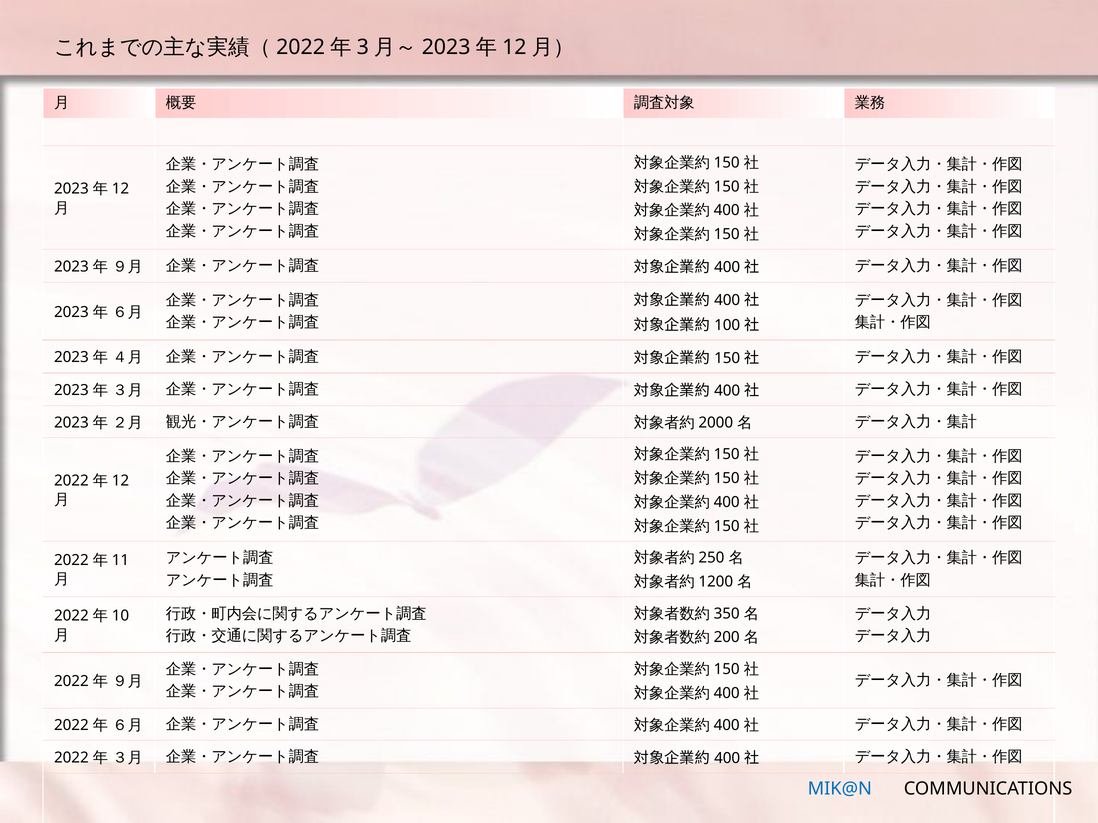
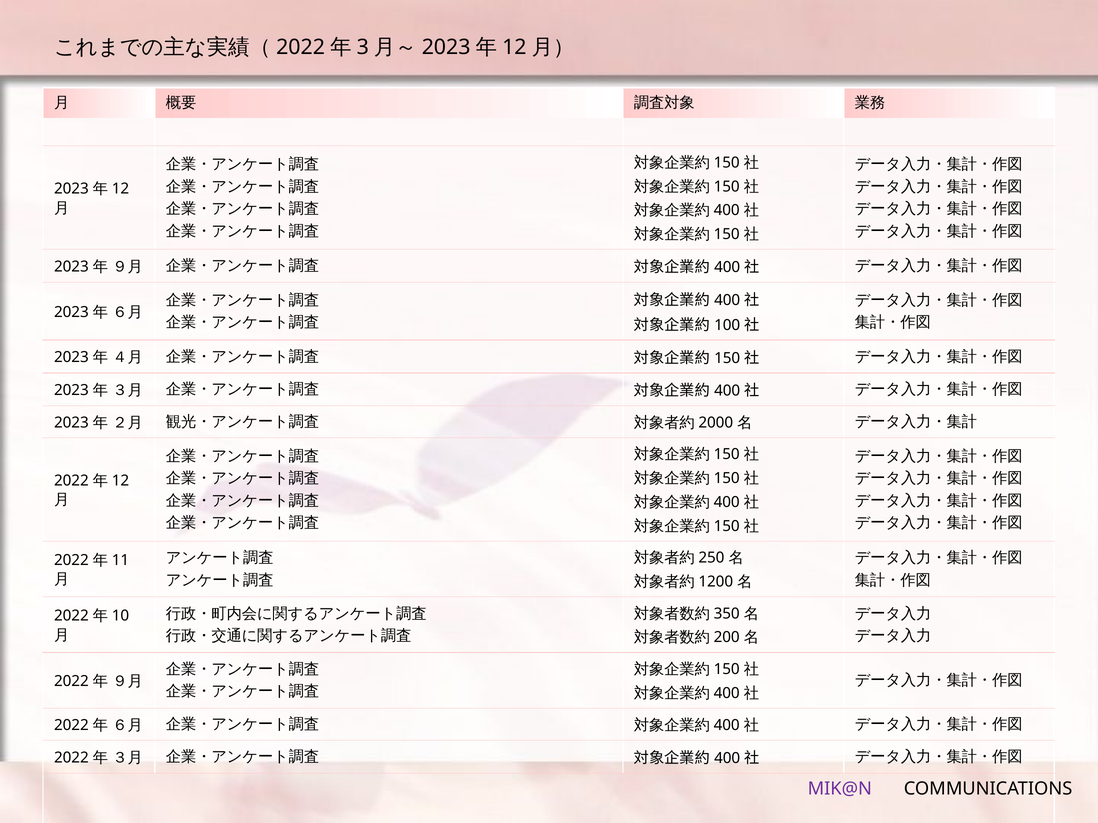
MIK@N colour: blue -> purple (840, 789)
